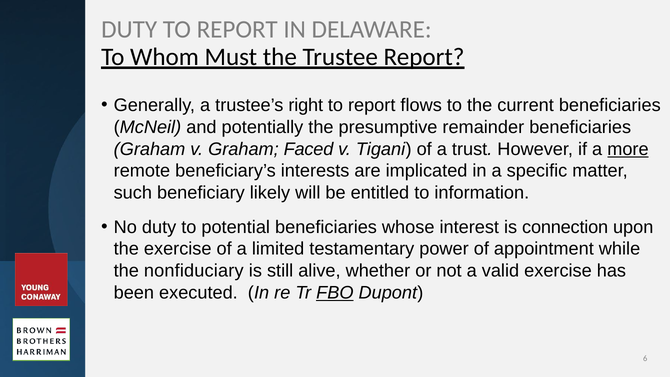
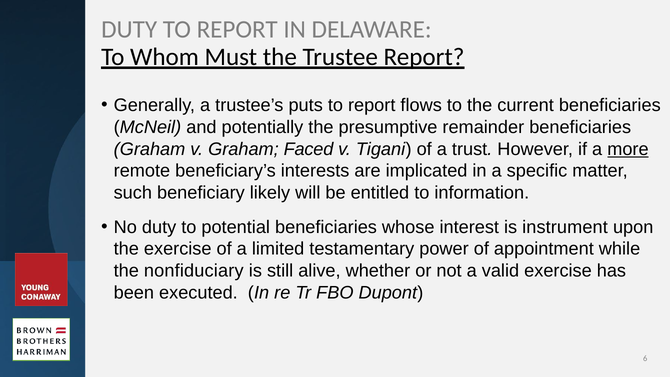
right: right -> puts (306, 105)
connection: connection -> instrument (565, 227)
FBO underline: present -> none (335, 292)
